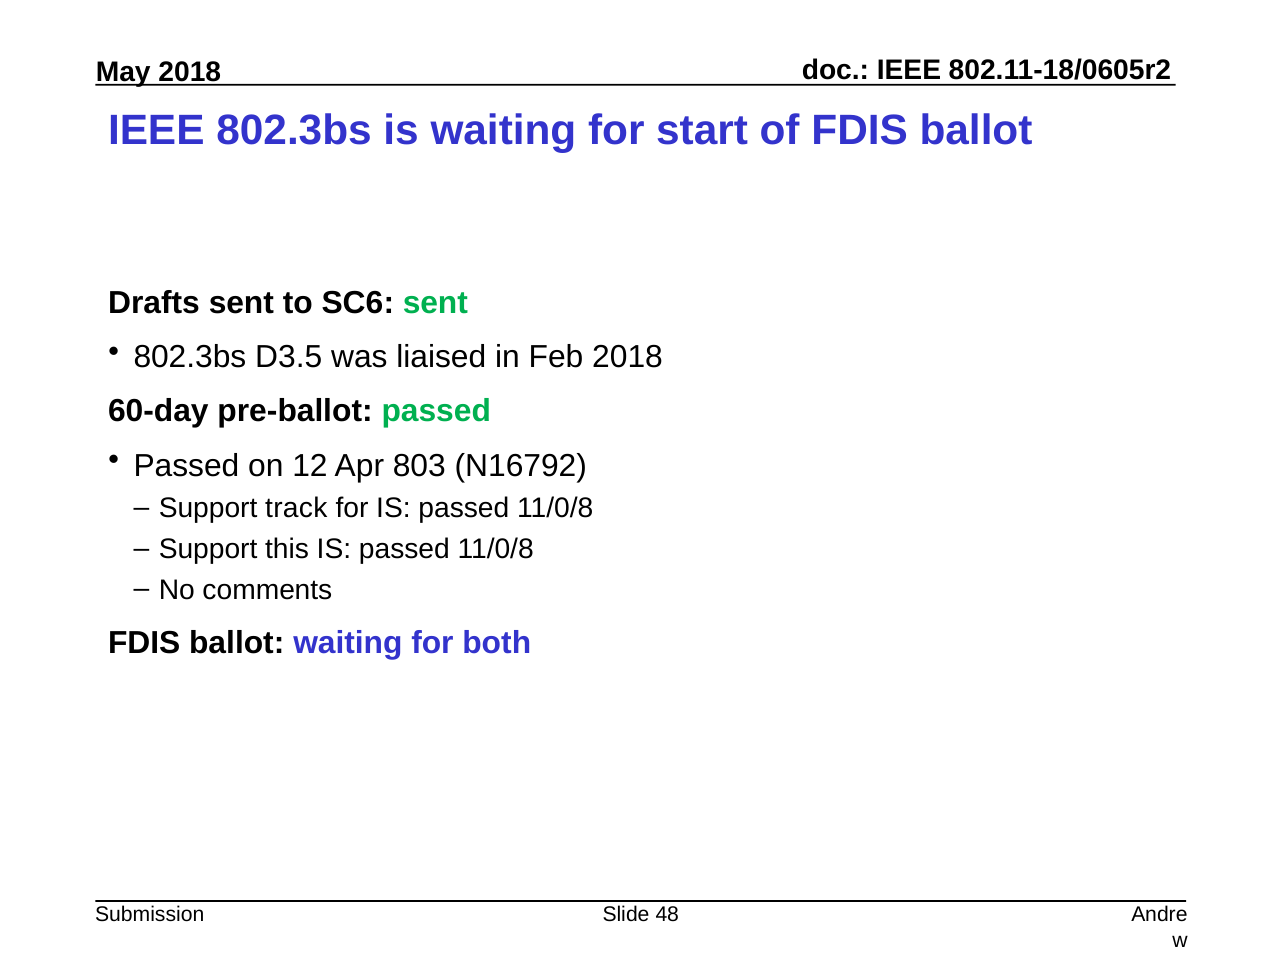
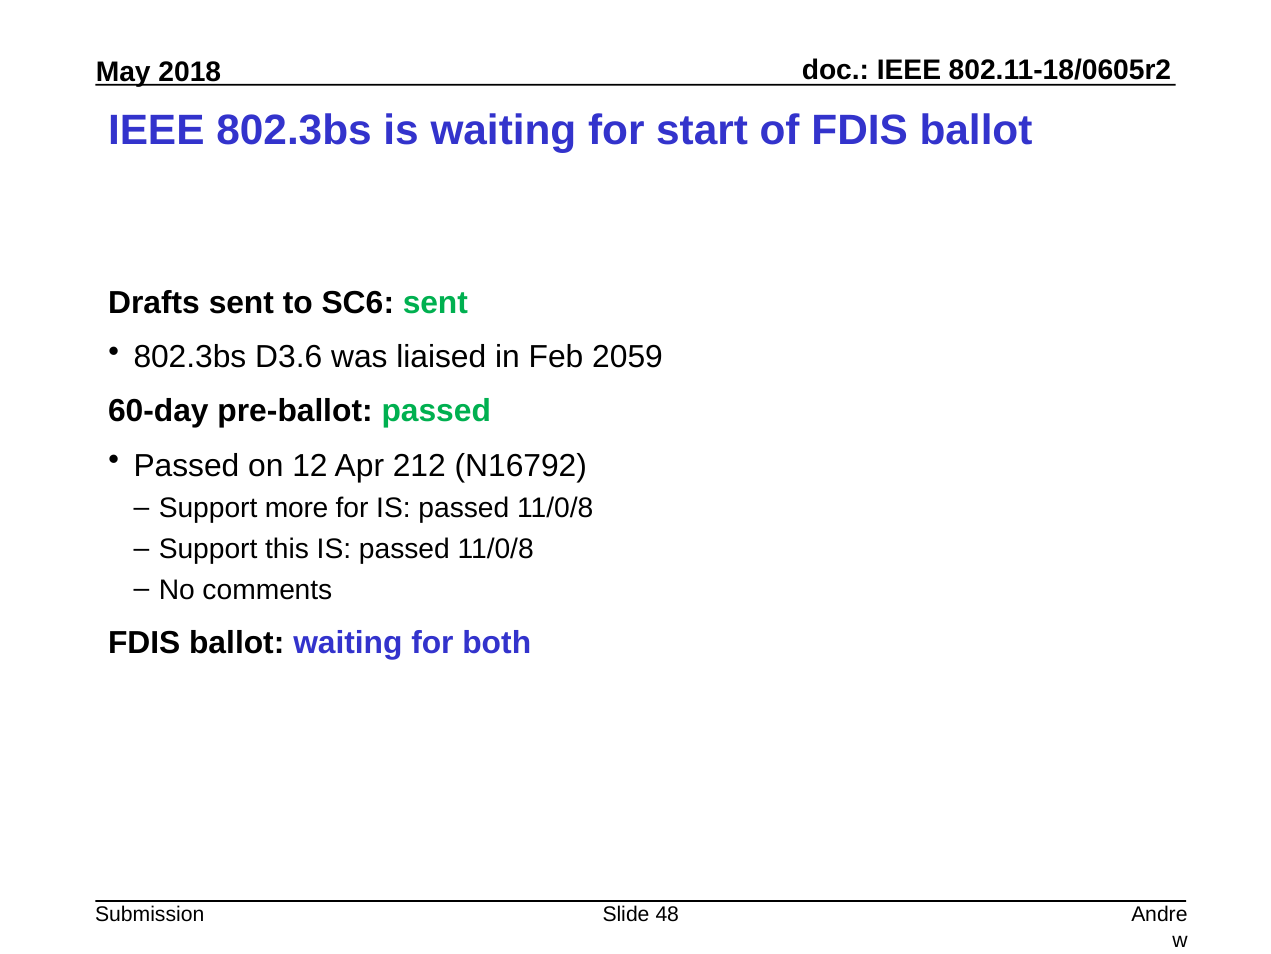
D3.5: D3.5 -> D3.6 (289, 357)
Feb 2018: 2018 -> 2059 (628, 357)
803: 803 -> 212 (419, 465)
track: track -> more (297, 508)
